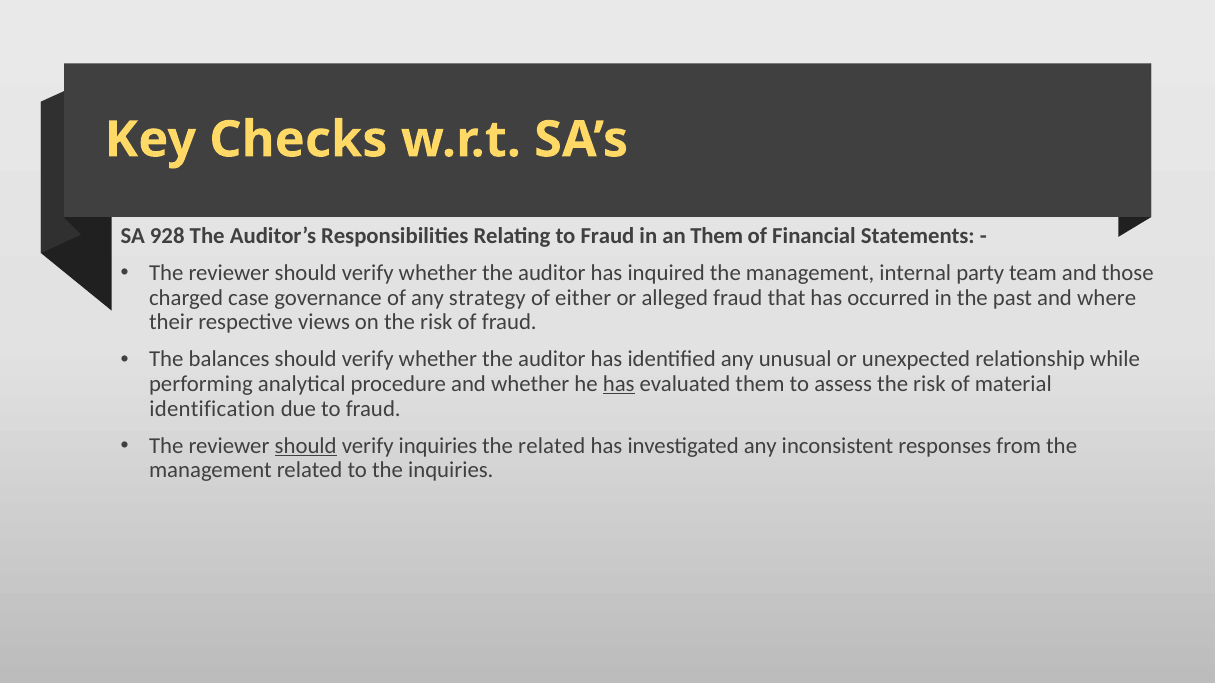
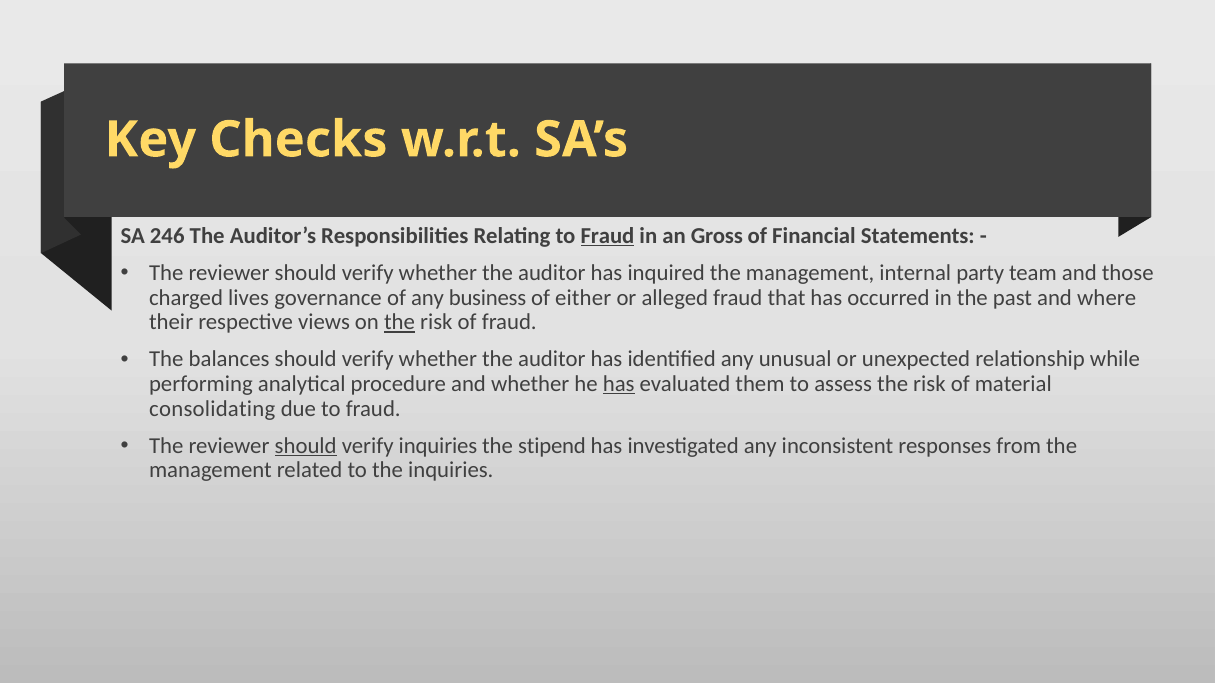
928: 928 -> 246 (167, 236)
Fraud underline: none -> present (608, 236)
an Them: Them -> Gross (717, 236)
case: case -> lives (249, 298)
strategy: strategy -> business (488, 298)
the underline: none -> present (400, 322)
identification: identification -> consolidating (212, 409)
the related: related -> stipend (552, 446)
